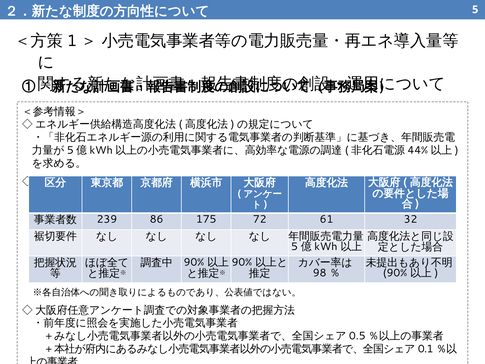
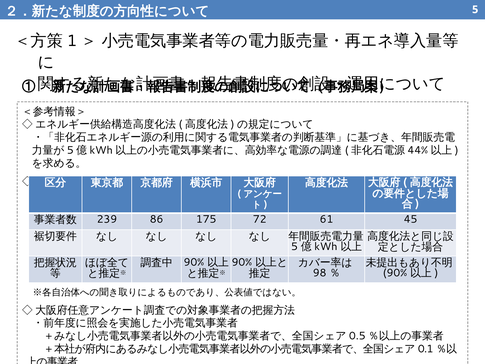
32: 32 -> 45 (411, 219)
